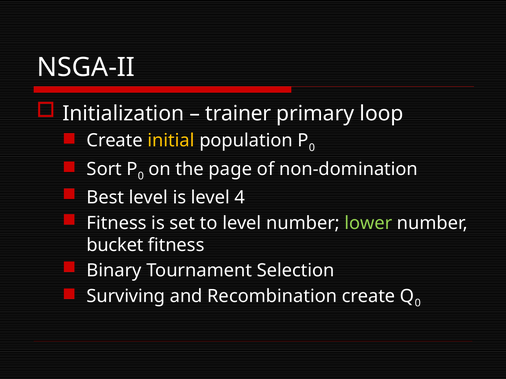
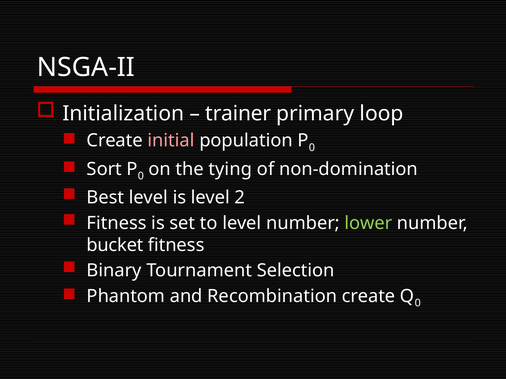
initial colour: yellow -> pink (171, 141)
page: page -> tying (230, 169)
4: 4 -> 2 (240, 198)
Surviving: Surviving -> Phantom (126, 296)
